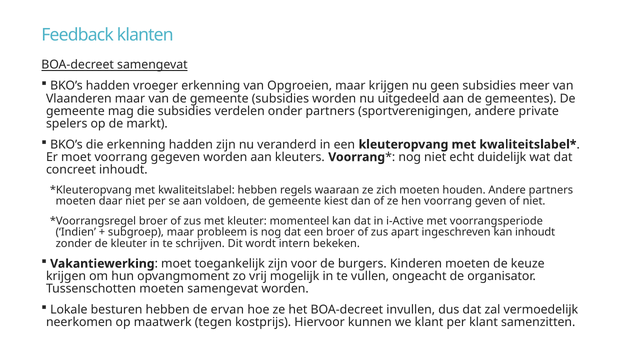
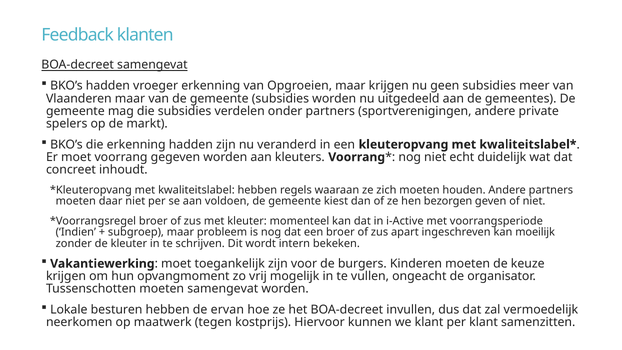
hen voorrang: voorrang -> bezorgen (448, 201)
kan inhoudt: inhoudt -> moeilijk (535, 232)
